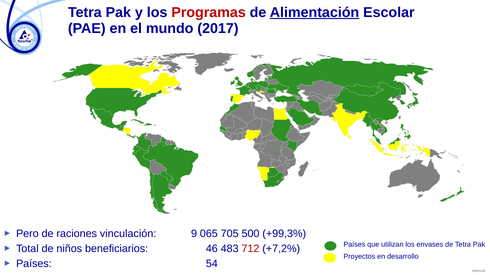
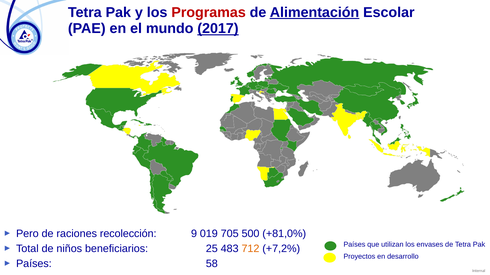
2017 underline: none -> present (218, 29)
vinculación: vinculación -> recolección (128, 234)
065: 065 -> 019 (209, 234)
+99,3%: +99,3% -> +81,0% (284, 234)
46: 46 -> 25 (212, 249)
712 colour: red -> orange (250, 249)
54: 54 -> 58 (212, 264)
